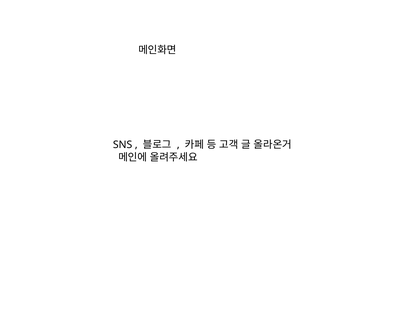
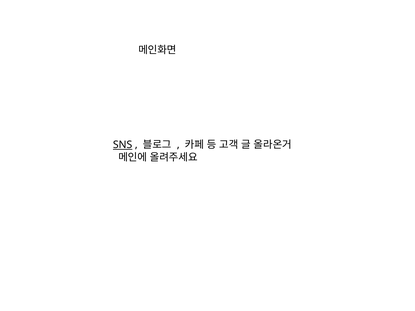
SNS underline: none -> present (123, 145)
